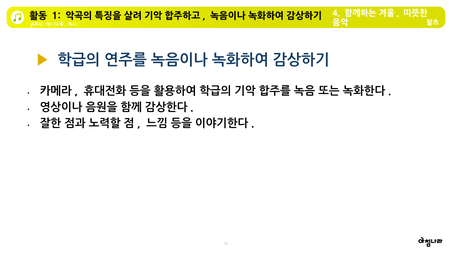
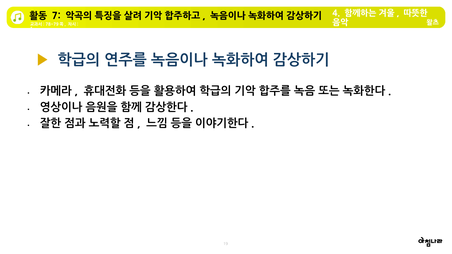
1: 1 -> 7 (56, 16)
